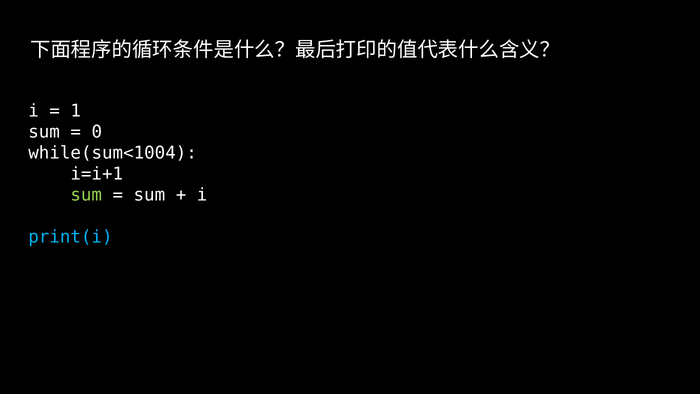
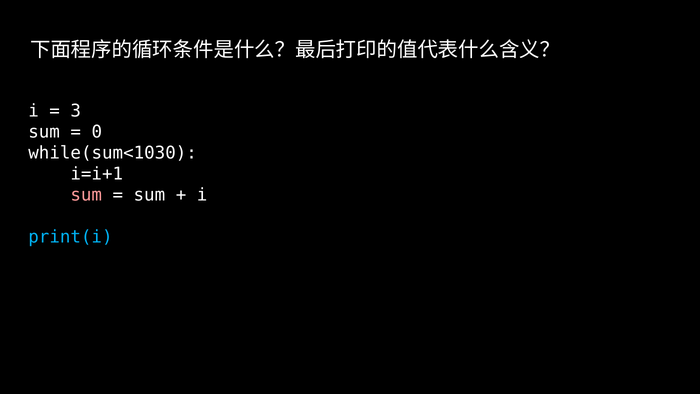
1: 1 -> 3 (76, 111)
while(sum<1004: while(sum<1004 -> while(sum<1030 (113, 153)
sum colour: light green -> pink (86, 195)
